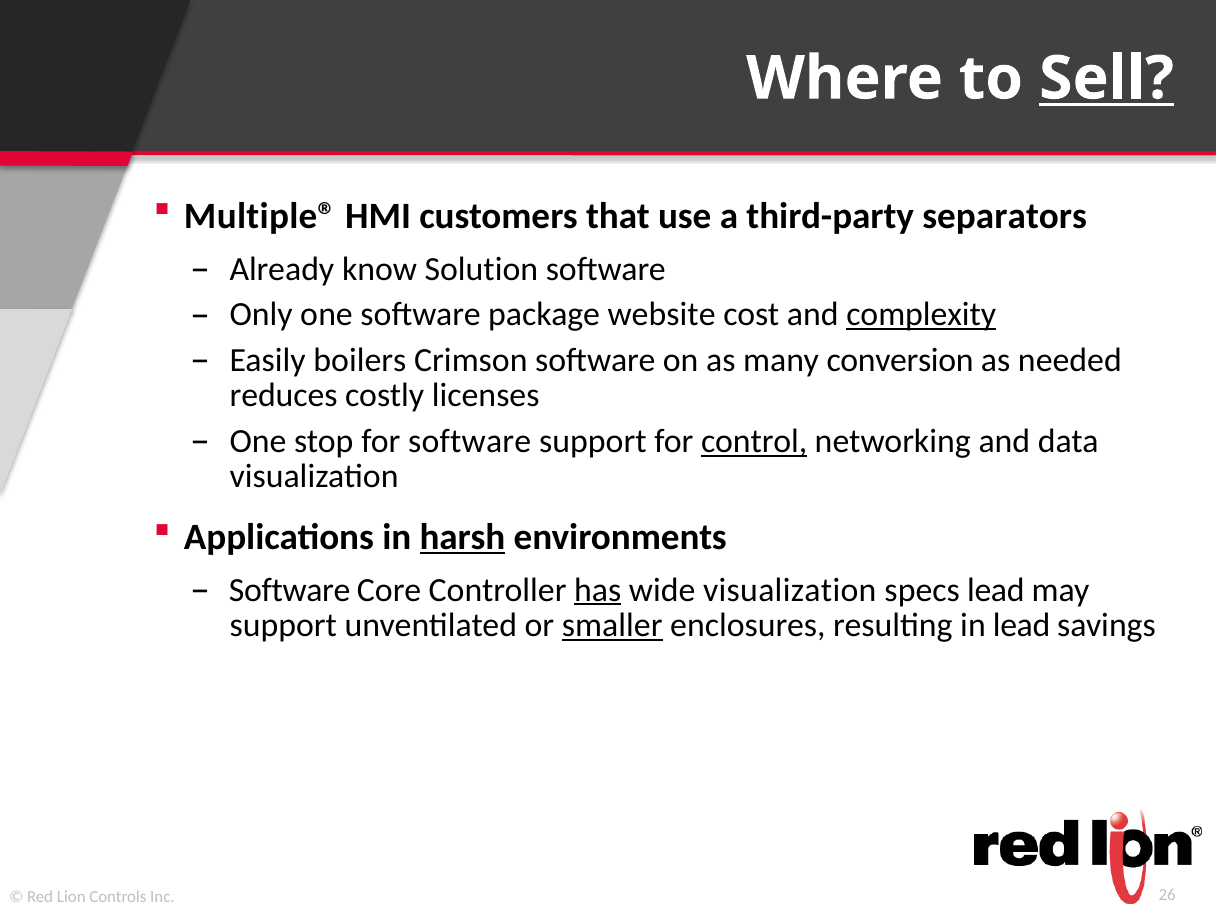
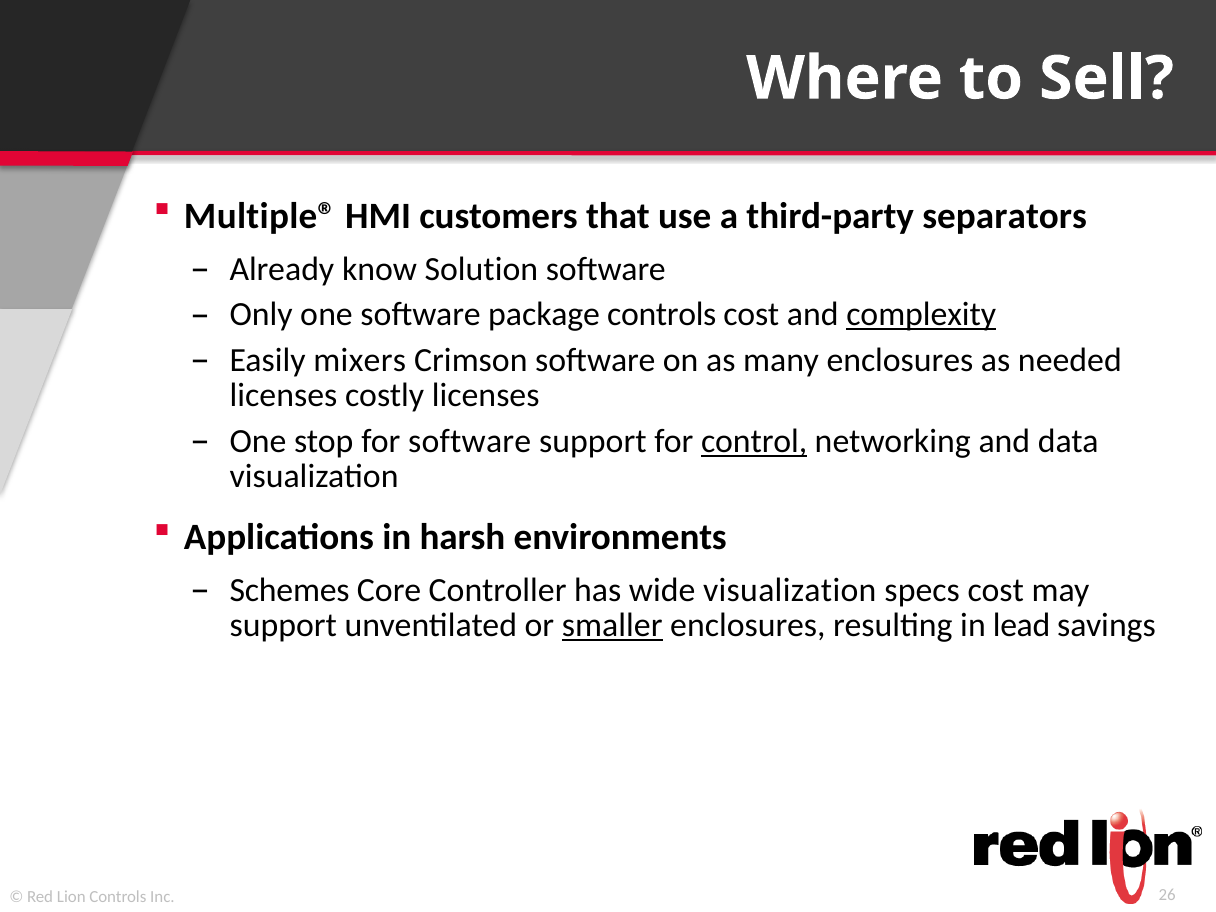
Sell underline: present -> none (1107, 78)
package website: website -> controls (662, 314)
boilers: boilers -> mixers (360, 360)
many conversion: conversion -> enclosures (900, 360)
reduces: reduces -> licenses (284, 396)
harsh underline: present -> none (462, 537)
Software: Software -> Schemes (290, 590)
has underline: present -> none (598, 590)
specs lead: lead -> cost (996, 590)
